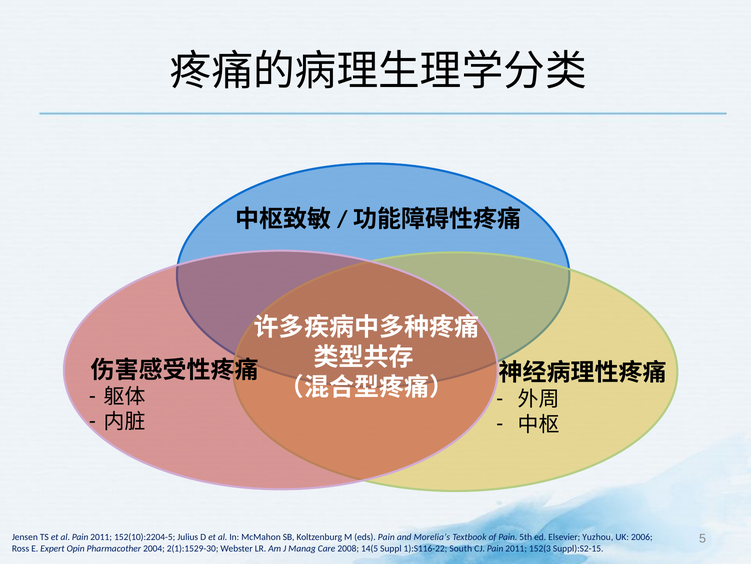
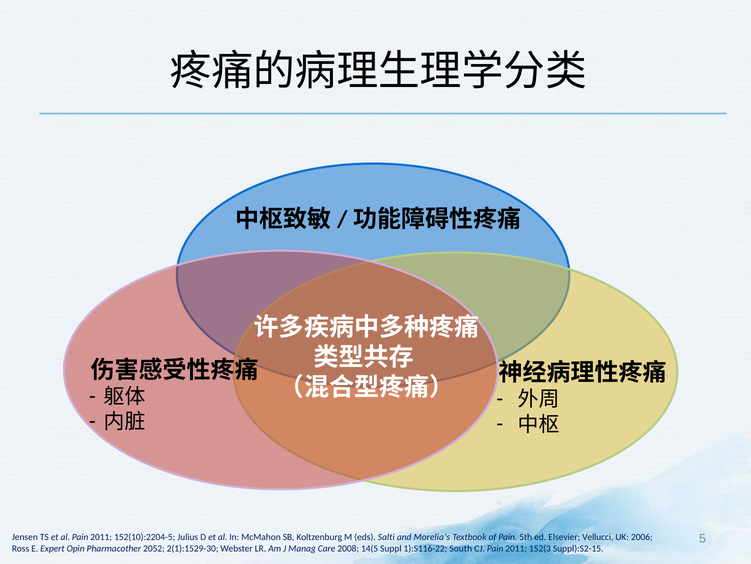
eds Pain: Pain -> Salti (386, 537)
Yuzhou: Yuzhou -> Vellucci (598, 537)
2004: 2004 -> 2052 (154, 548)
